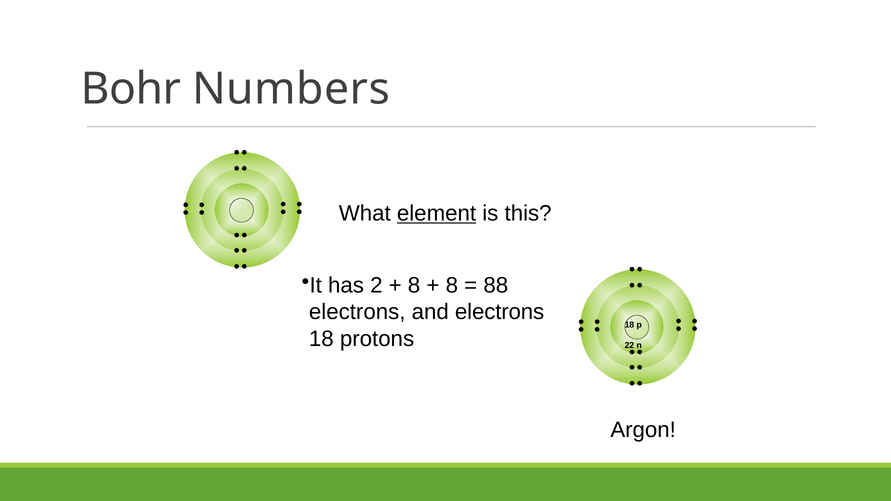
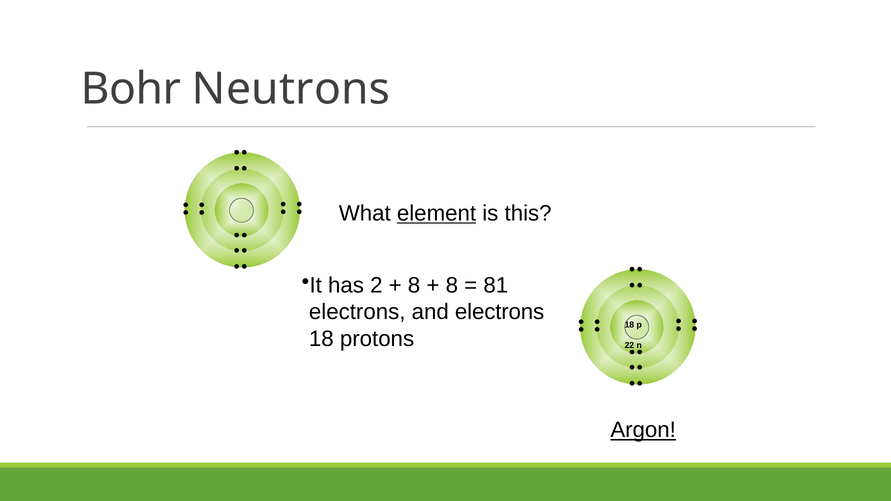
Numbers: Numbers -> Neutrons (291, 89)
88: 88 -> 81 (496, 286)
Argon underline: none -> present (643, 430)
